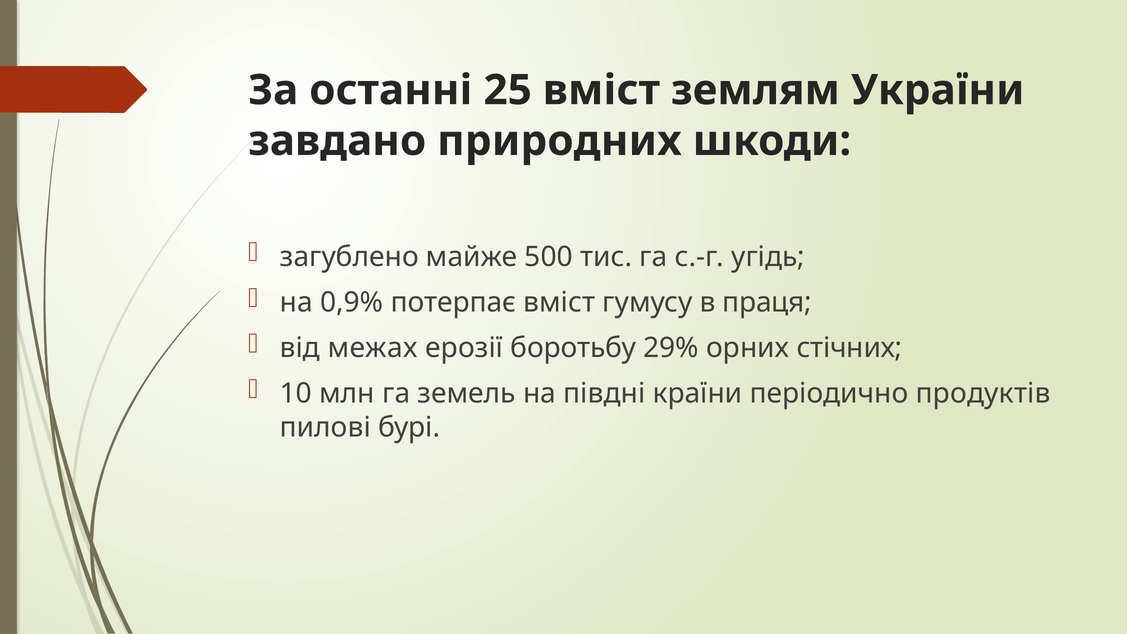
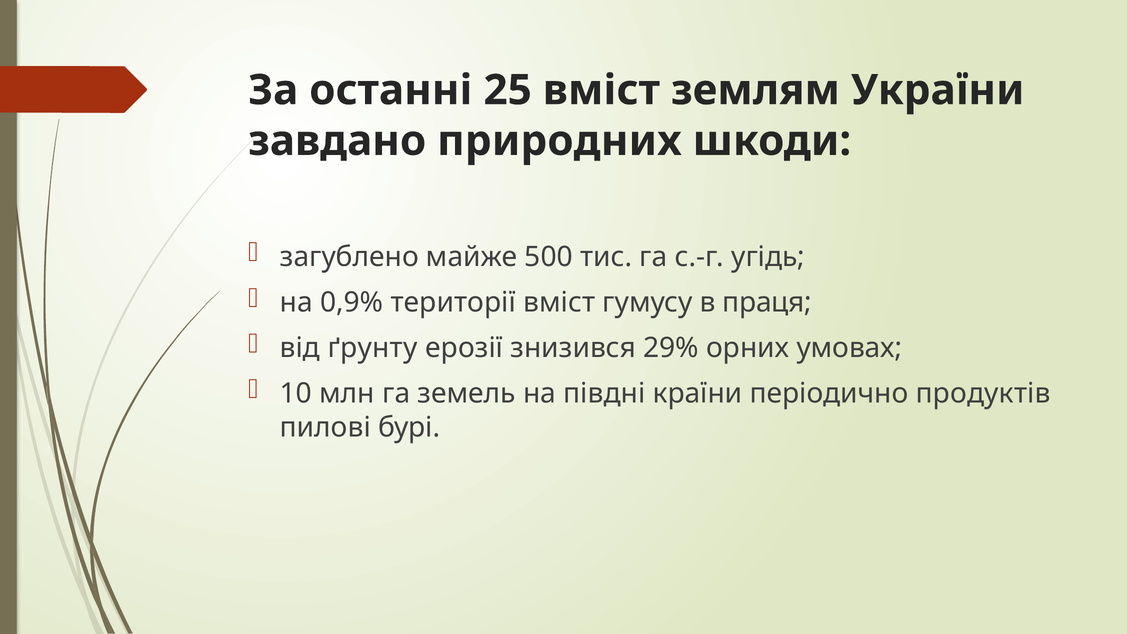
потерпає: потерпає -> території (453, 302)
межах: межах -> ґрунту (373, 348)
боротьбу: боротьбу -> знизився (573, 348)
стічних: стічних -> умовах (849, 348)
